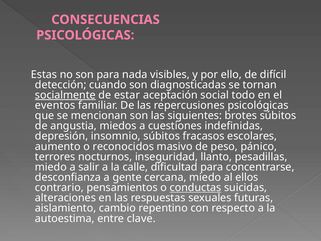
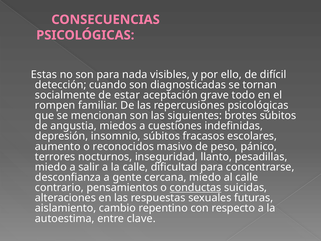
socialmente underline: present -> none (65, 95)
social: social -> grave (215, 95)
eventos: eventos -> rompen (55, 105)
al ellos: ellos -> calle (247, 177)
